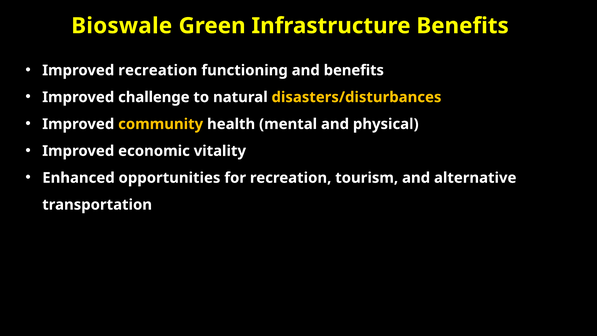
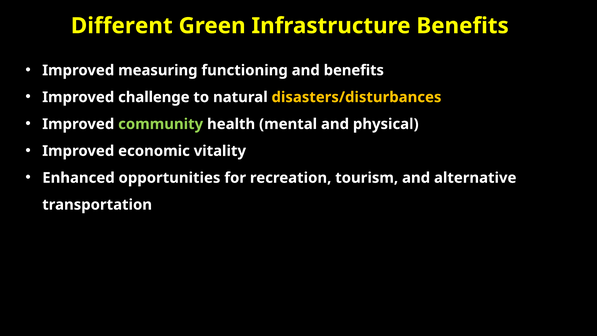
Bioswale: Bioswale -> Different (122, 26)
Improved recreation: recreation -> measuring (158, 70)
community colour: yellow -> light green (161, 124)
